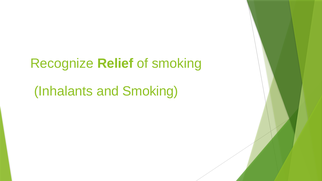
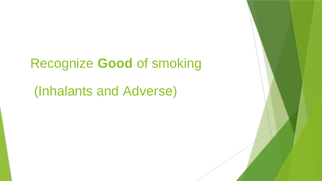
Relief: Relief -> Good (115, 64)
and Smoking: Smoking -> Adverse (150, 91)
